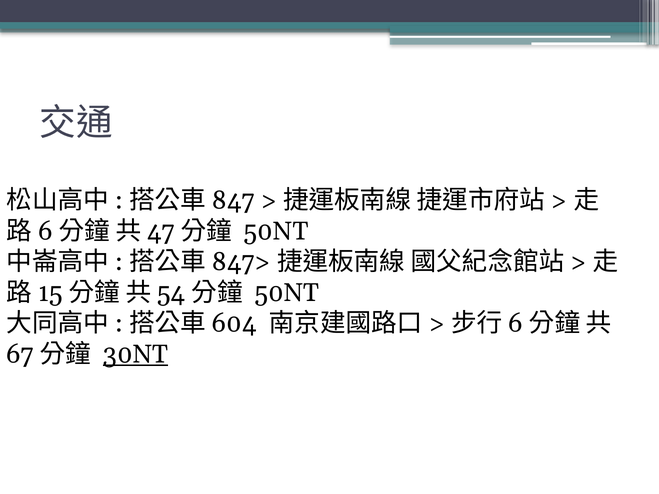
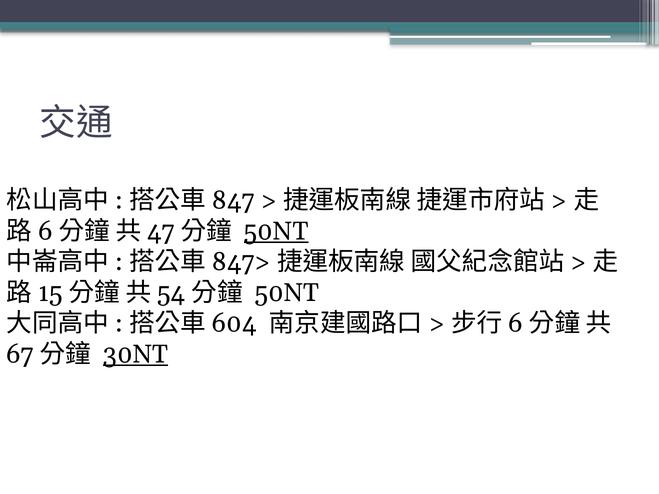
50NT underline: none -> present (276, 231)
